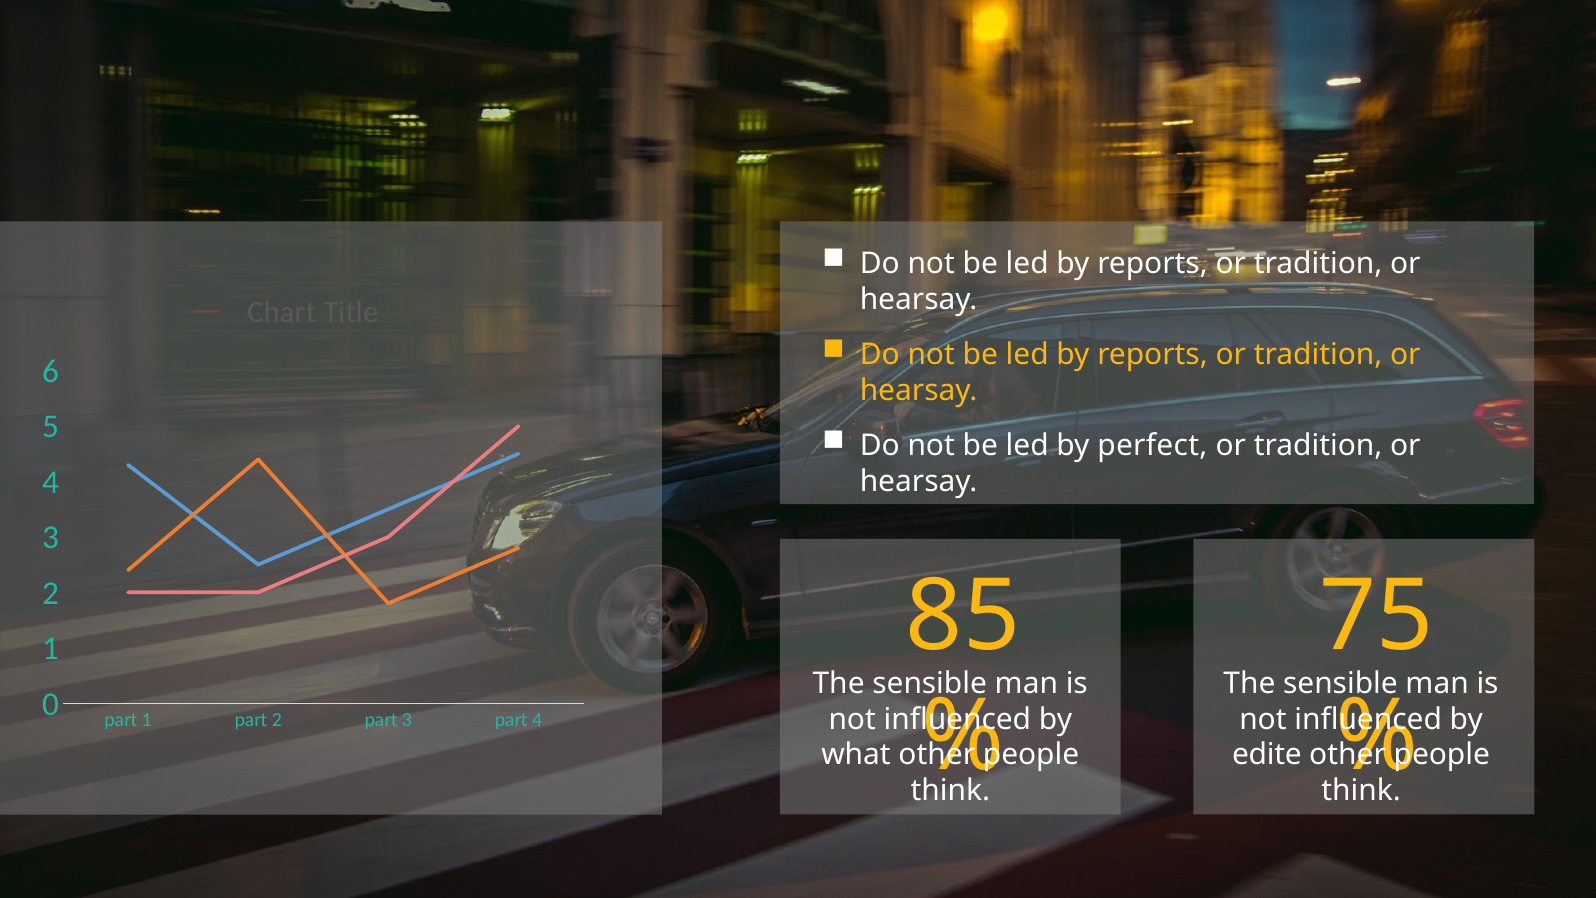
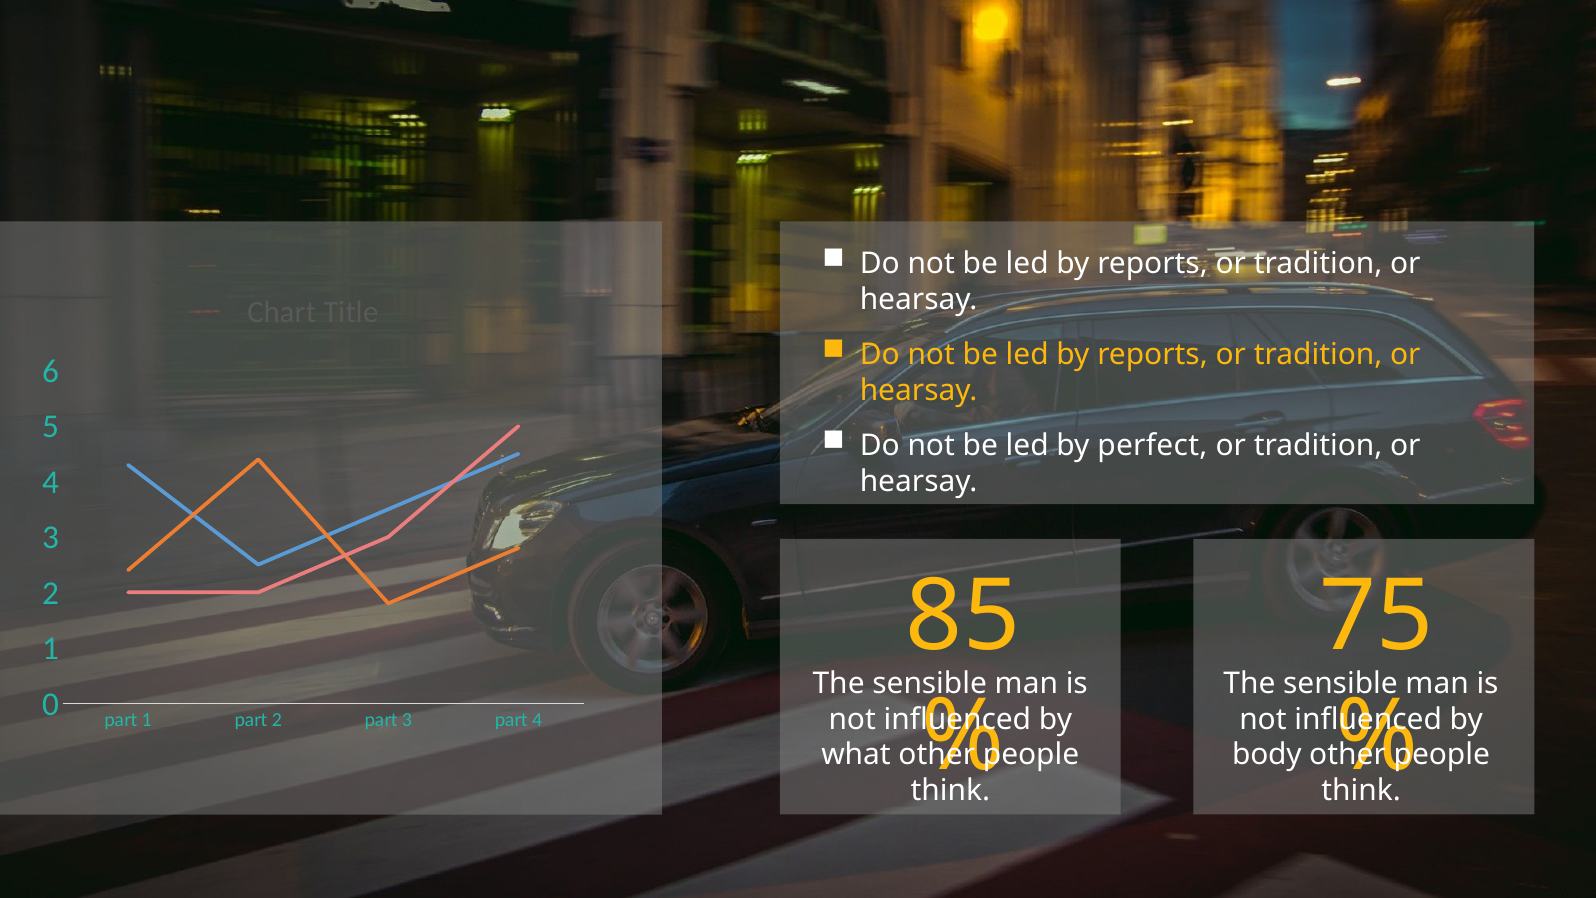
edite: edite -> body (1267, 755)
